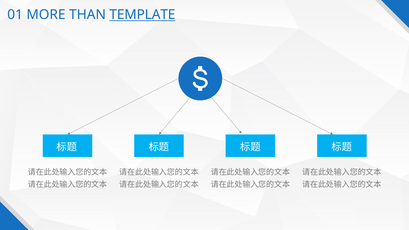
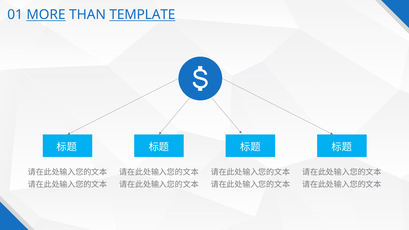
MORE underline: none -> present (46, 15)
